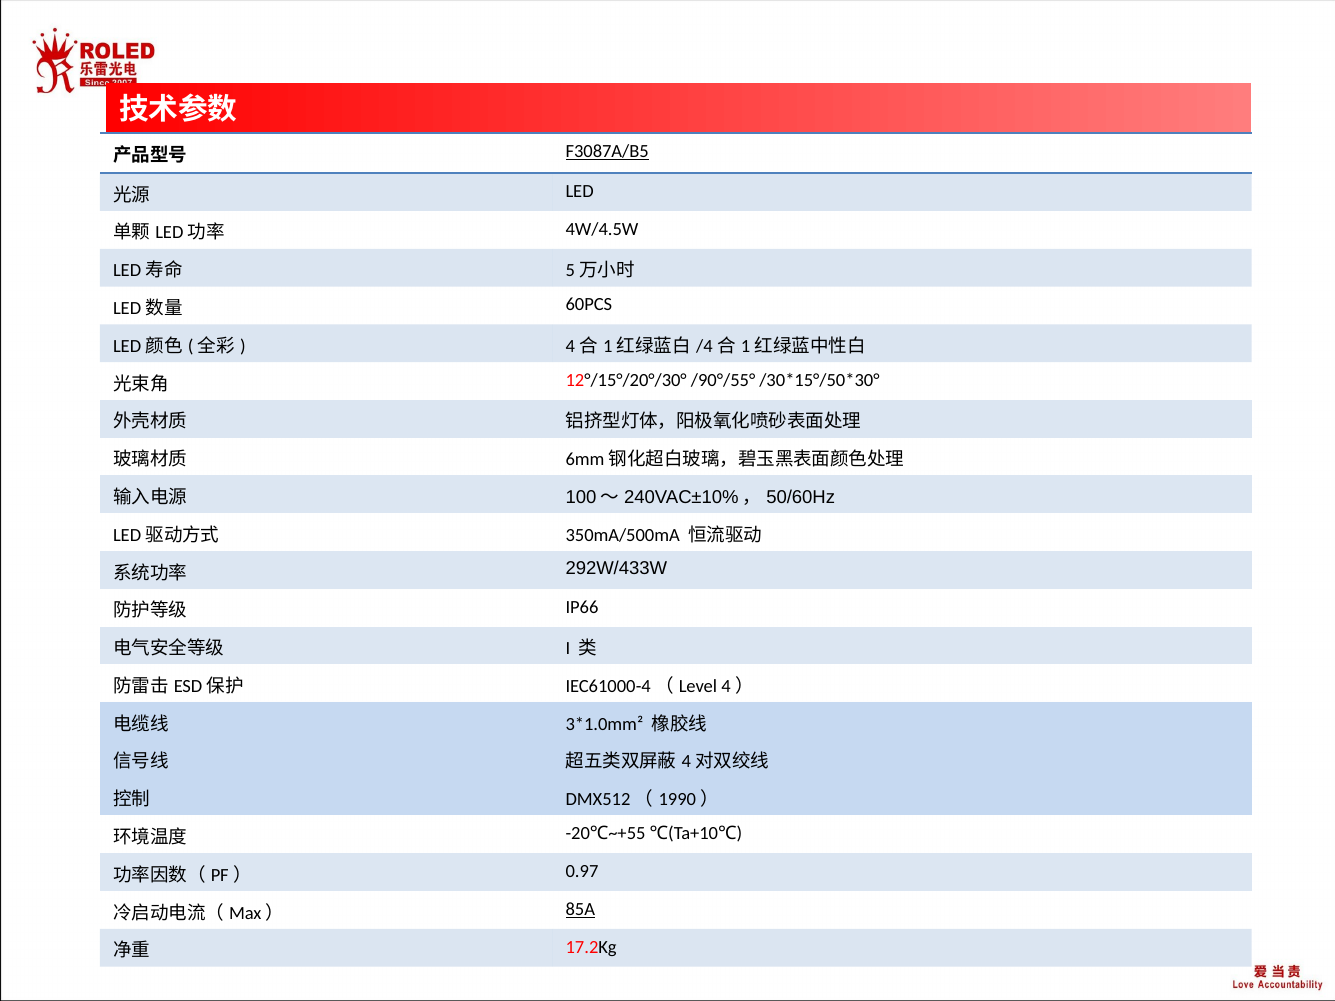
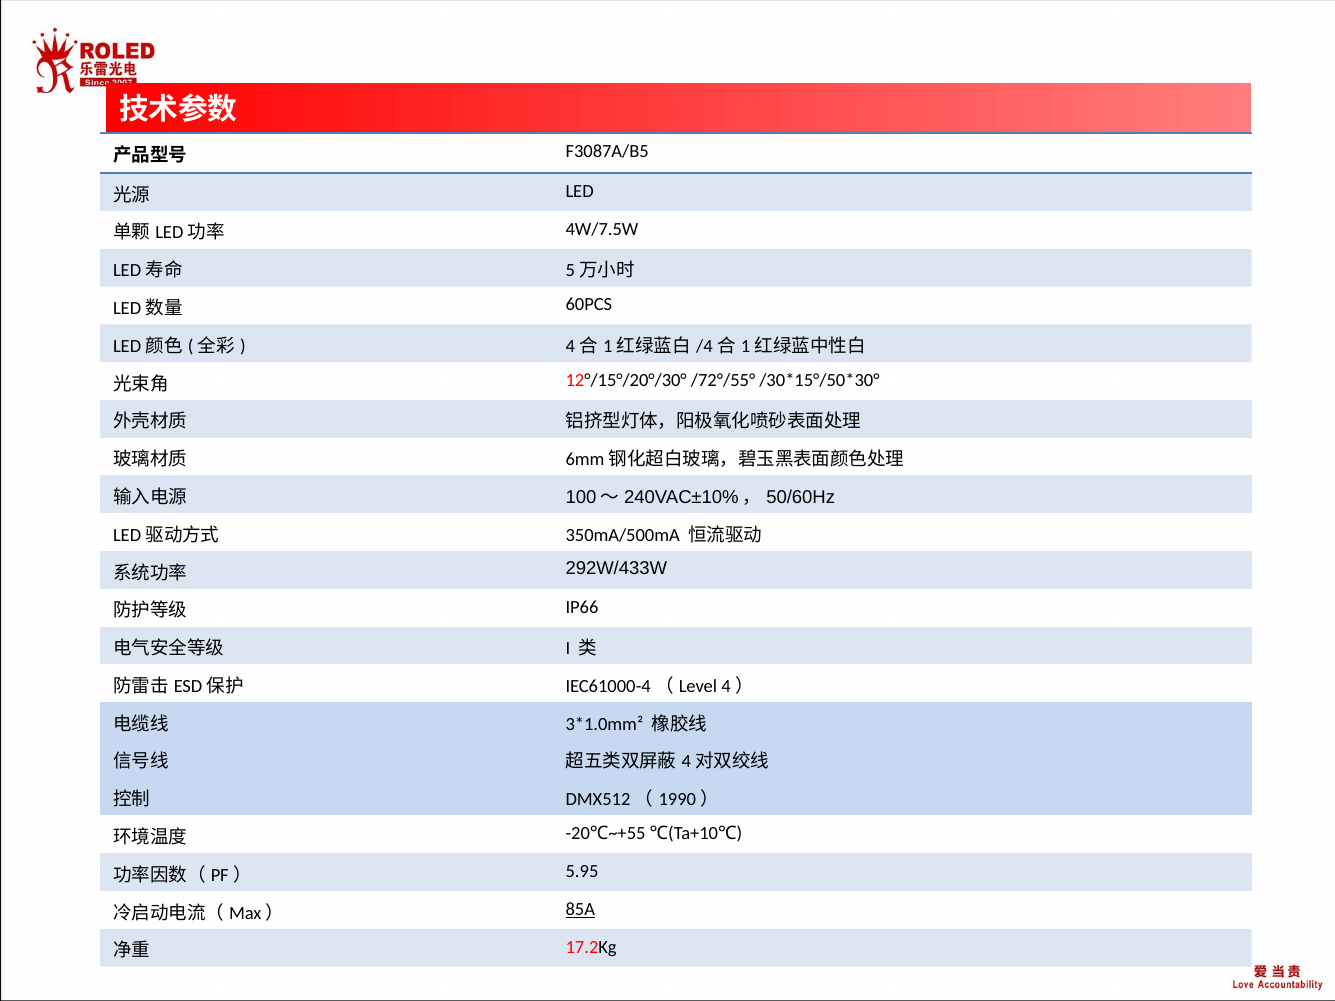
F3087A/B5 underline: present -> none (607, 151)
4W/4.5W: 4W/4.5W -> 4W/7.5W (602, 229)
/90°/55°: /90°/55° -> /72°/55° (723, 380)
0.97: 0.97 -> 5.95 (582, 872)
